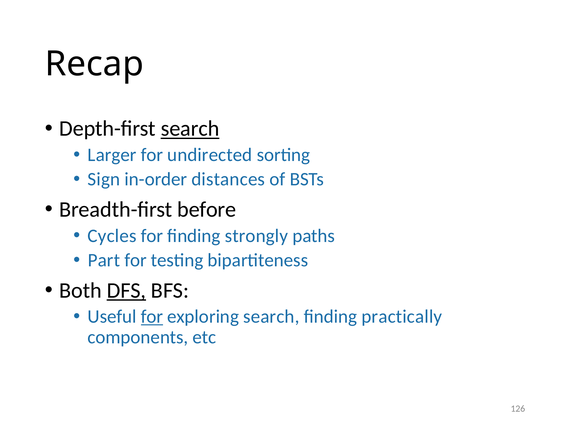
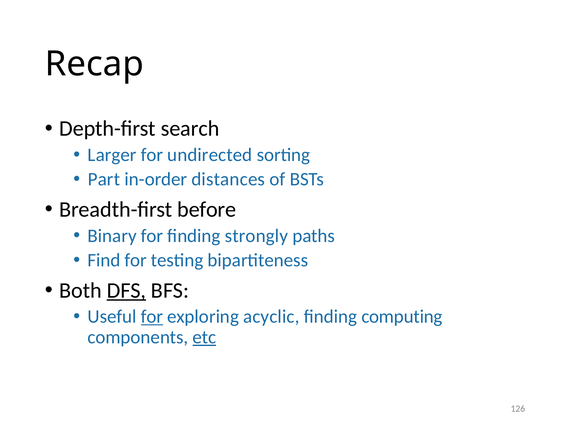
search underline: present -> none (190, 128)
Sign: Sign -> Part (104, 179)
Cycles: Cycles -> Binary (112, 235)
Part: Part -> Find (104, 260)
exploring search: search -> acyclic (271, 316)
practically: practically -> computing (402, 316)
etc underline: none -> present (204, 337)
